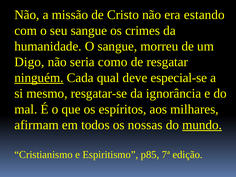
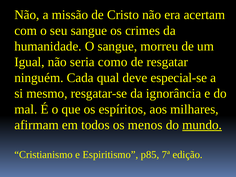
estando: estando -> acertam (204, 15)
Digo: Digo -> Igual (29, 62)
ninguém underline: present -> none (39, 78)
nossas: nossas -> menos (145, 125)
